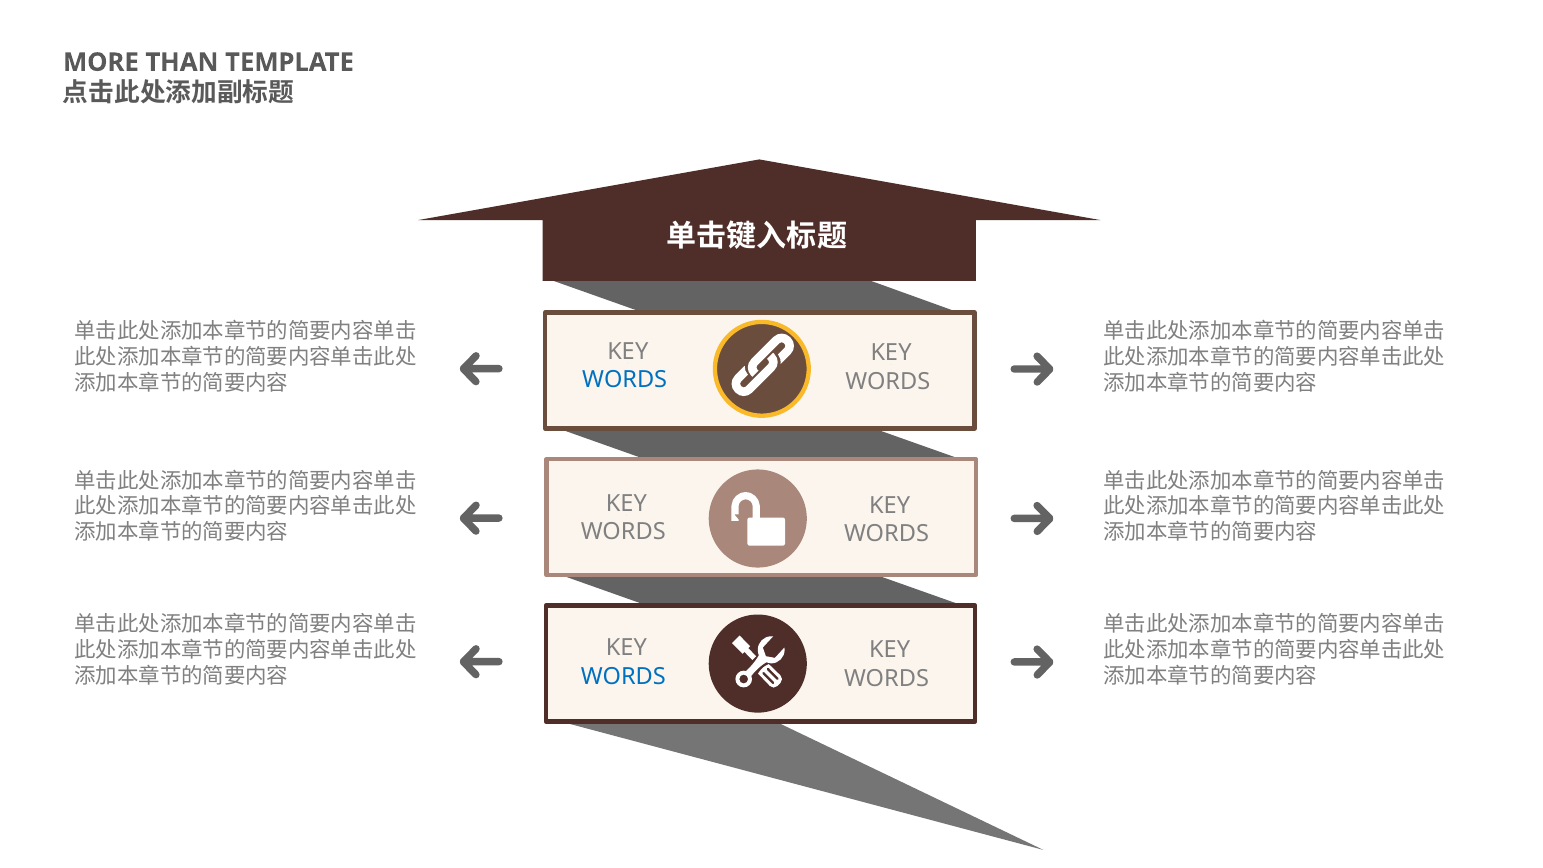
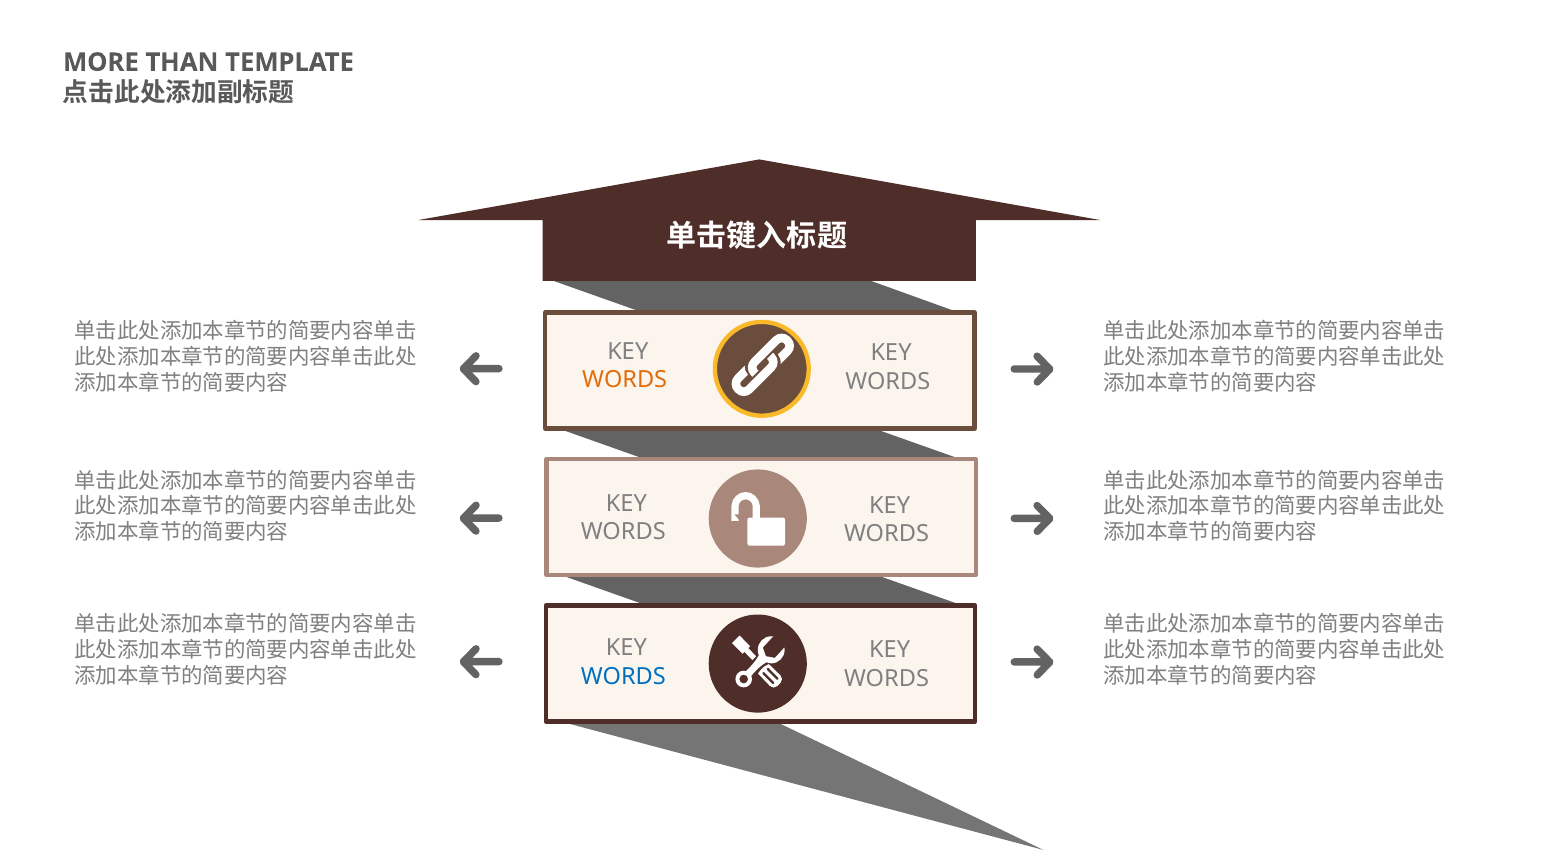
WORDS colour: blue -> orange (625, 380)
